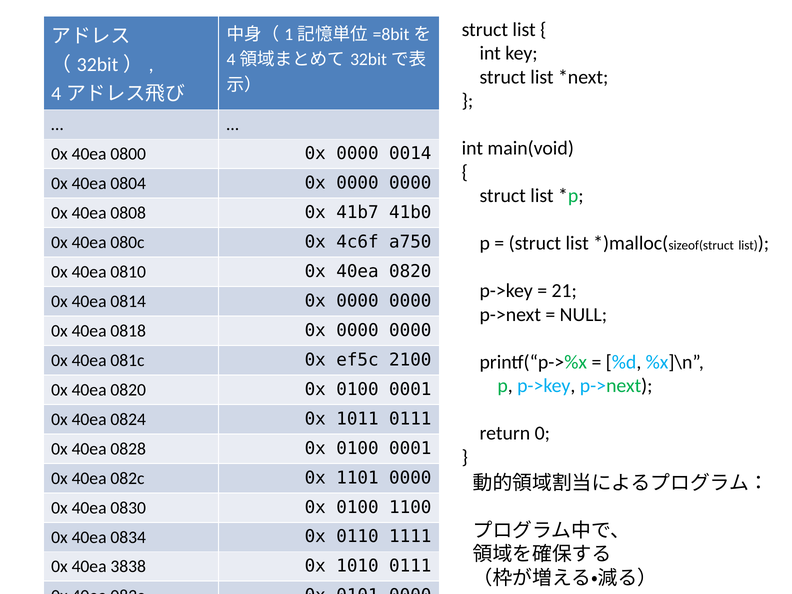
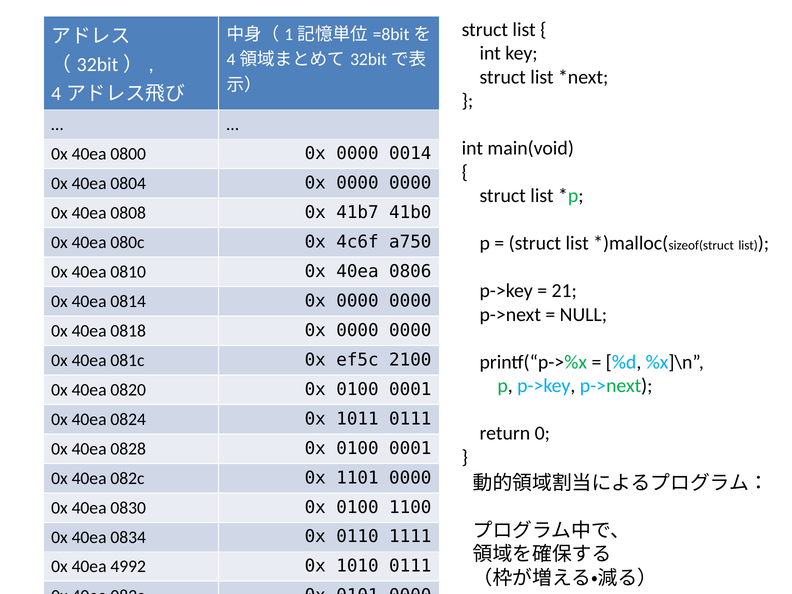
0810 0x 40ea 0820: 0820 -> 0806 (410, 271)
3838: 3838 -> 4992 (128, 567)
